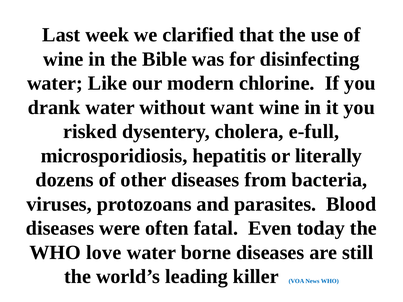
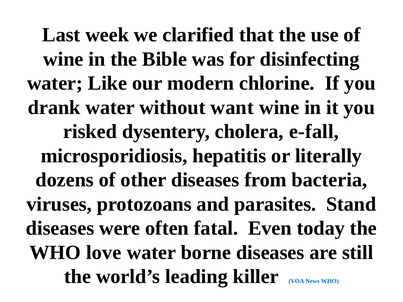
e-full: e-full -> e-fall (314, 132)
Blood: Blood -> Stand (351, 204)
